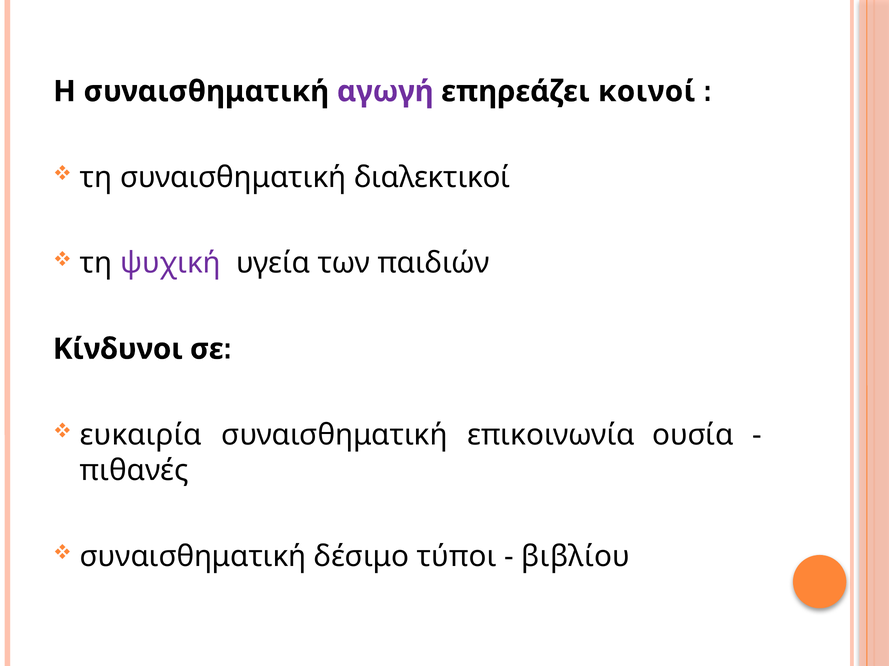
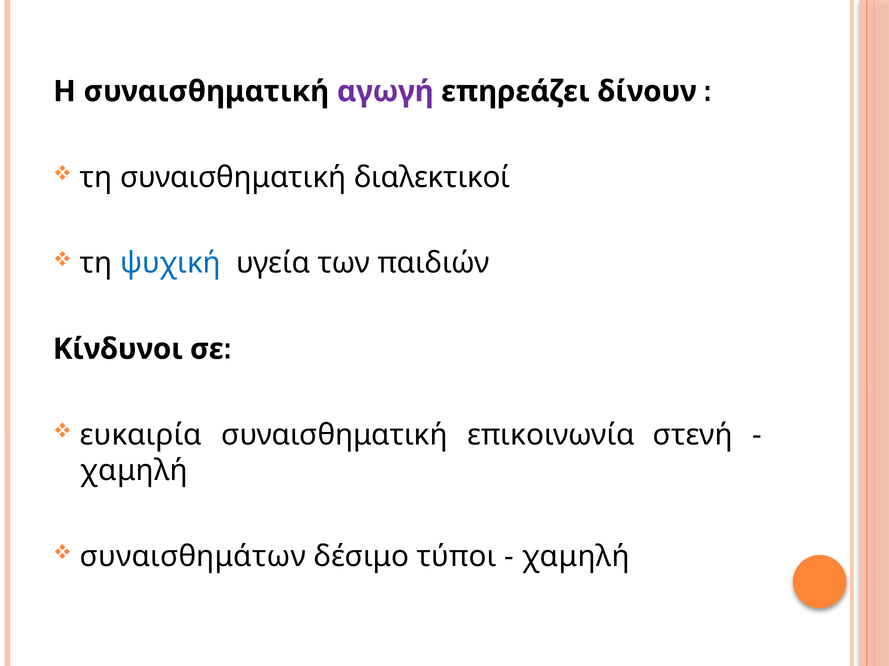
κοινοί: κοινοί -> δίνουν (647, 92)
ψυχική colour: purple -> blue (170, 263)
ουσία: ουσία -> στενή (693, 435)
πιθανές: πιθανές -> χαμηλή (134, 471)
συναισθηματική: συναισθηματική -> συναισθημάτων (193, 557)
βιβλίου: βιβλίου -> χαμηλή (576, 557)
